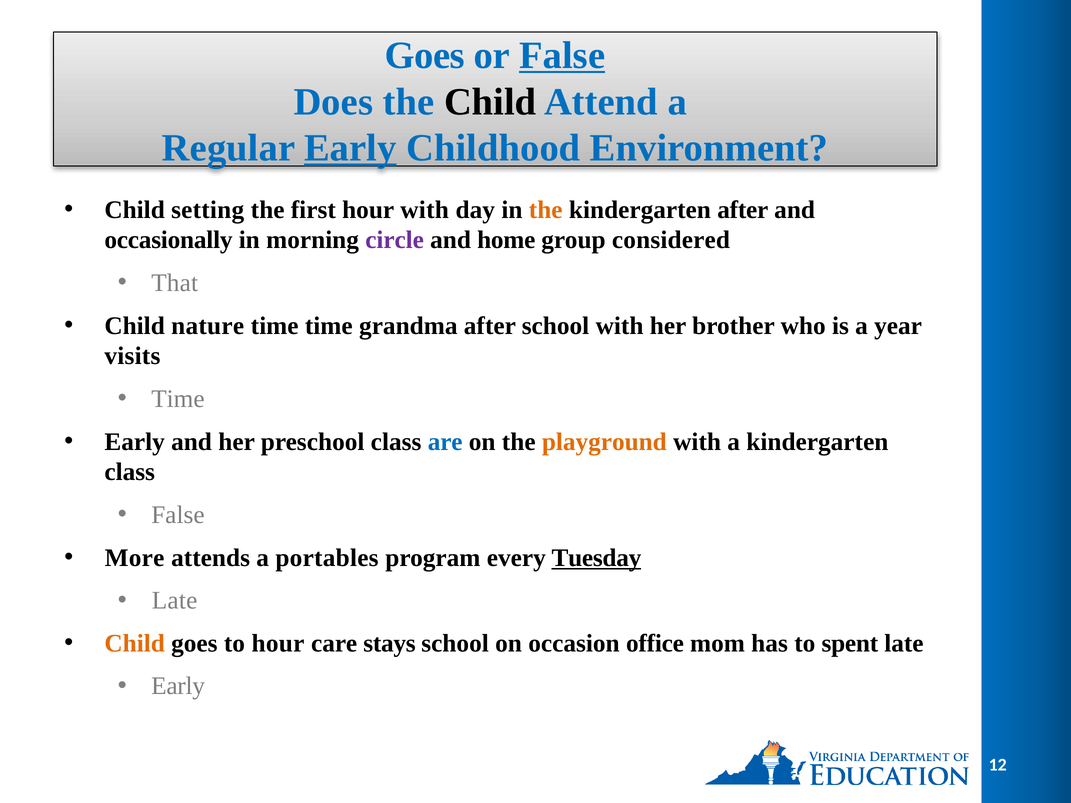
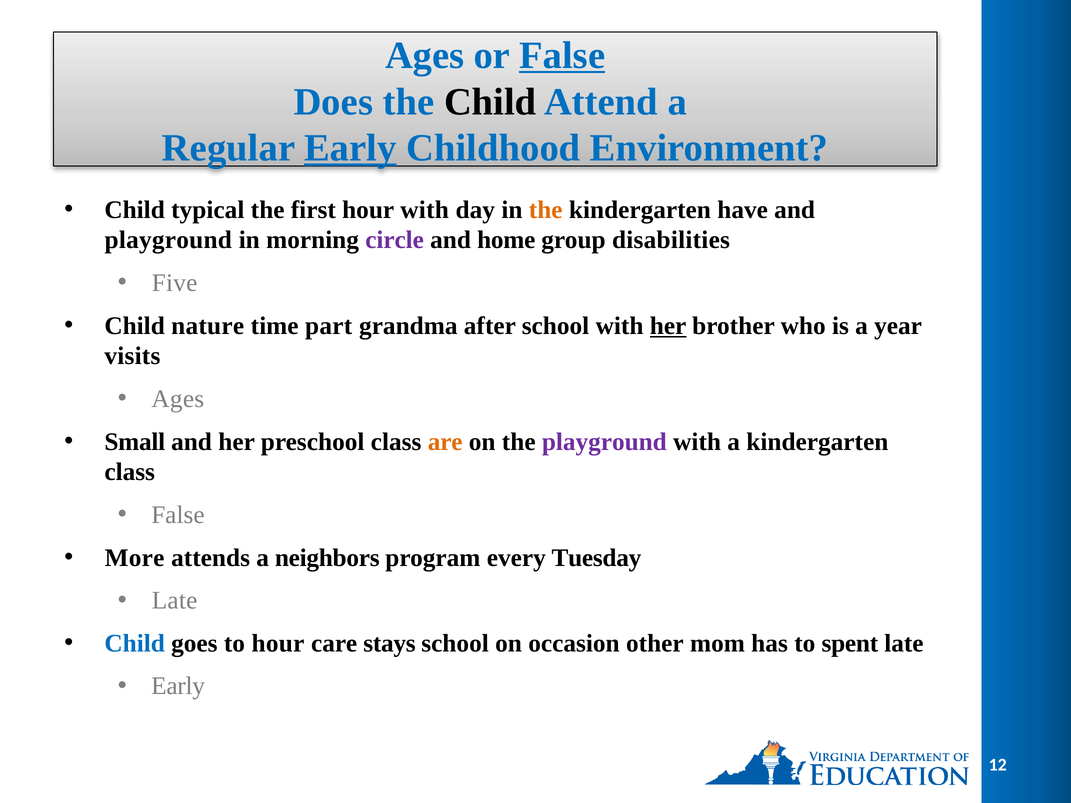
Goes: Goes -> Ages (425, 55)
setting: setting -> typical (208, 210)
kindergarten after: after -> have (743, 210)
occasionally: occasionally -> playground (168, 240)
considered: considered -> disabilities (671, 240)
That: That -> Five (175, 283)
time time: time -> part (329, 326)
her underline: none -> present (668, 326)
Time: Time -> Ages (178, 399)
Early: Early -> Small (135, 442)
are colour: blue -> orange (445, 442)
playground colour: orange -> purple (604, 442)
portables: portables -> neighbors (327, 558)
Tuesday underline: present -> none (596, 558)
Child colour: orange -> blue (135, 644)
office: office -> other (655, 644)
